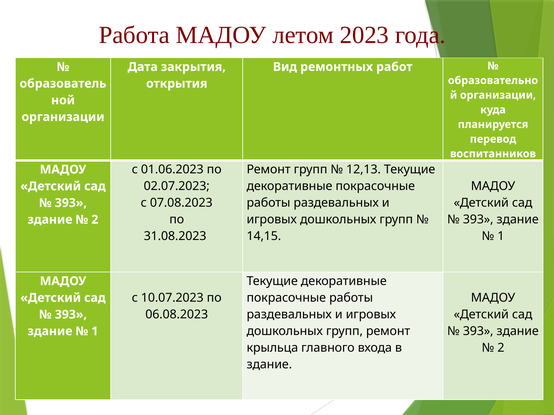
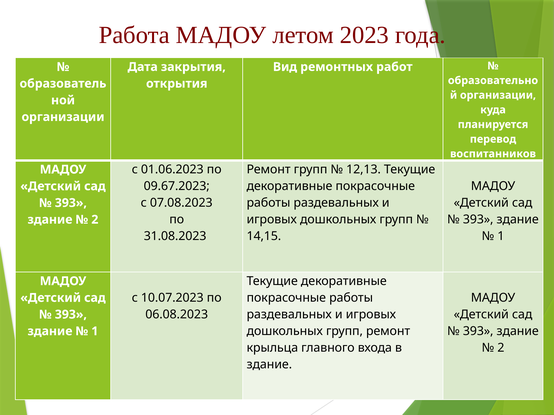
02.07.2023: 02.07.2023 -> 09.67.2023 (177, 186)
